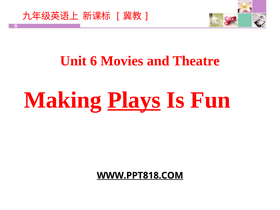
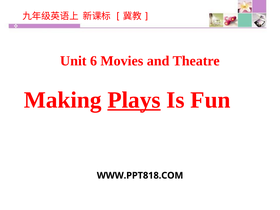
WWW.PPT818.COM underline: present -> none (140, 175)
